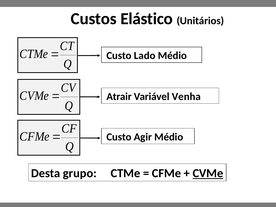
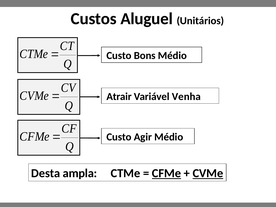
Elástico: Elástico -> Aluguel (147, 19)
Lado: Lado -> Bons (145, 56)
grupo: grupo -> ampla (80, 173)
CFMe underline: none -> present (166, 173)
